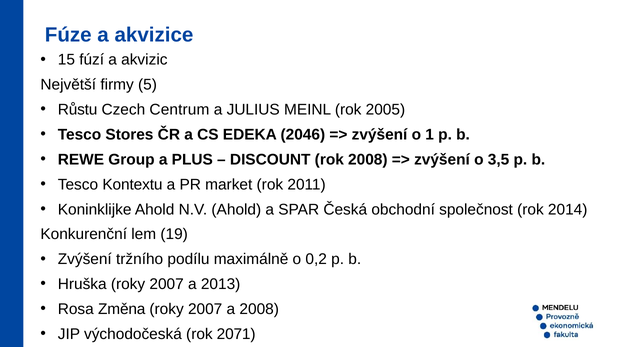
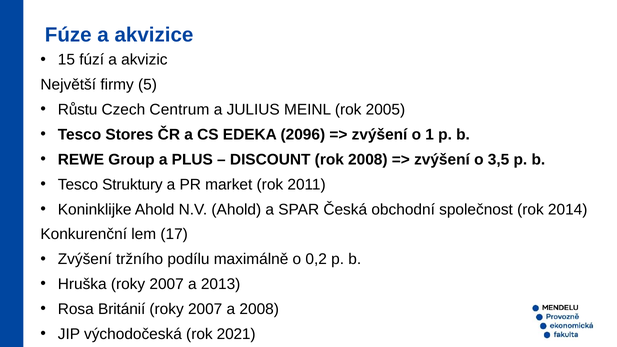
2046: 2046 -> 2096 (303, 135)
Kontextu: Kontextu -> Struktury (132, 185)
19: 19 -> 17 (174, 234)
Změna: Změna -> Británií (122, 309)
2071: 2071 -> 2021 (236, 334)
